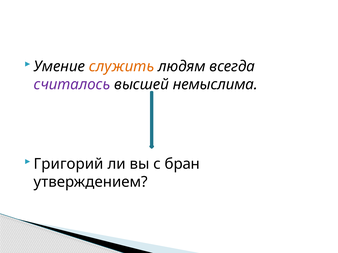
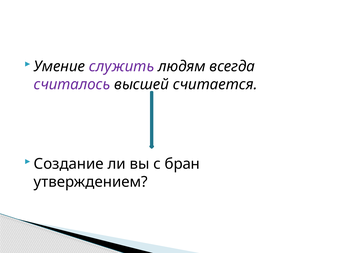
служить colour: orange -> purple (122, 66)
немыслима: немыслима -> считается (215, 85)
Григорий: Григорий -> Создание (69, 164)
